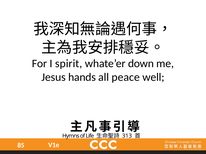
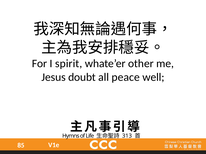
down: down -> other (141, 64)
hands: hands -> doubt (82, 77)
